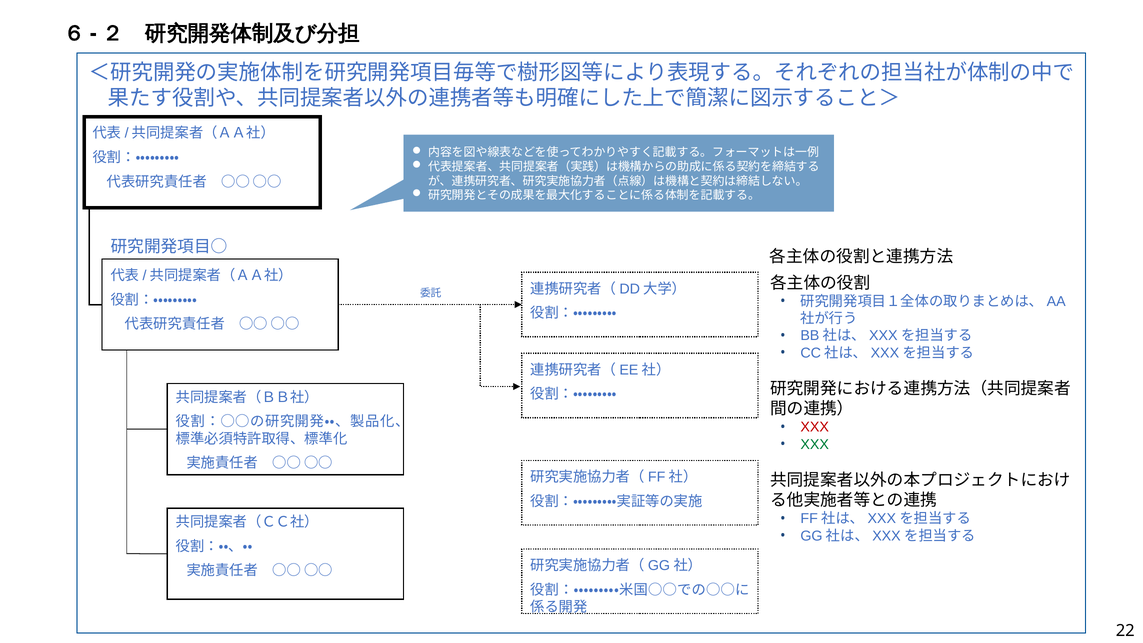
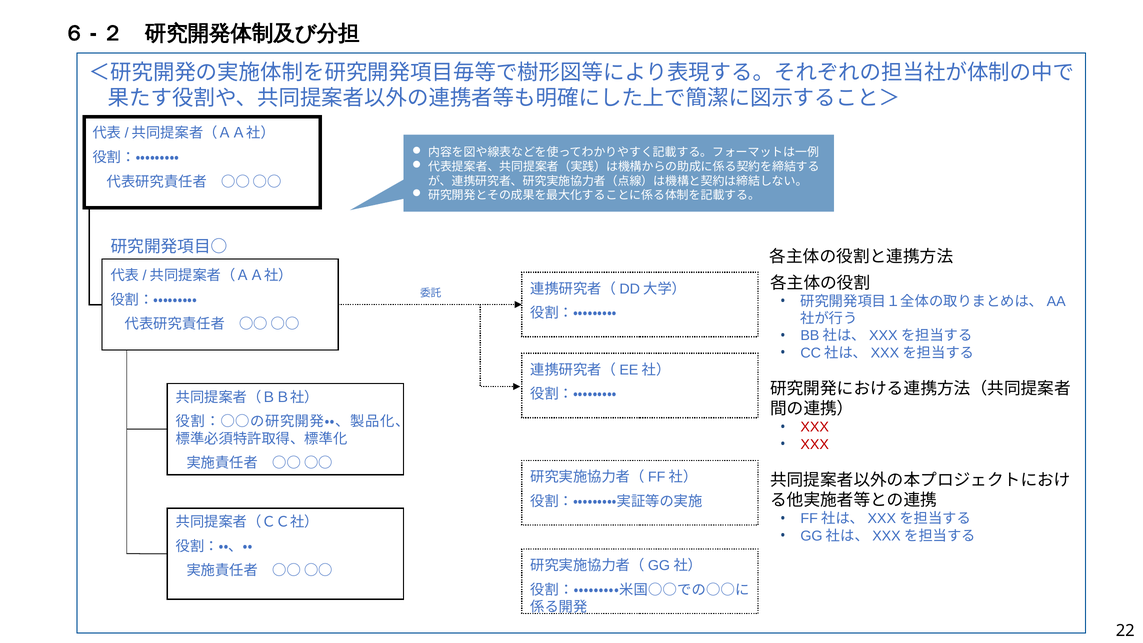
XXX colour: green -> red (815, 444)
